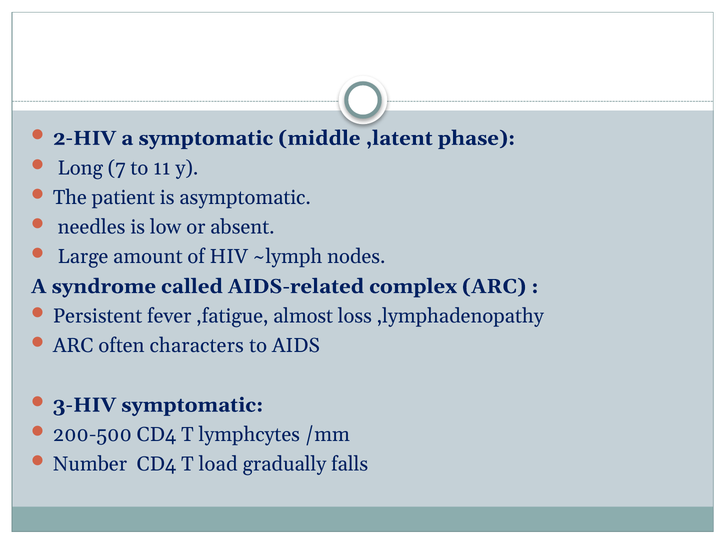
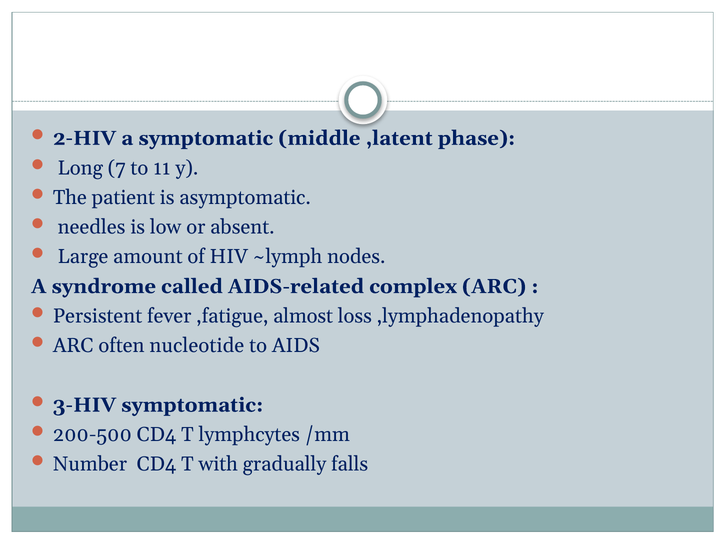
characters: characters -> nucleotide (197, 346)
load: load -> with (218, 465)
